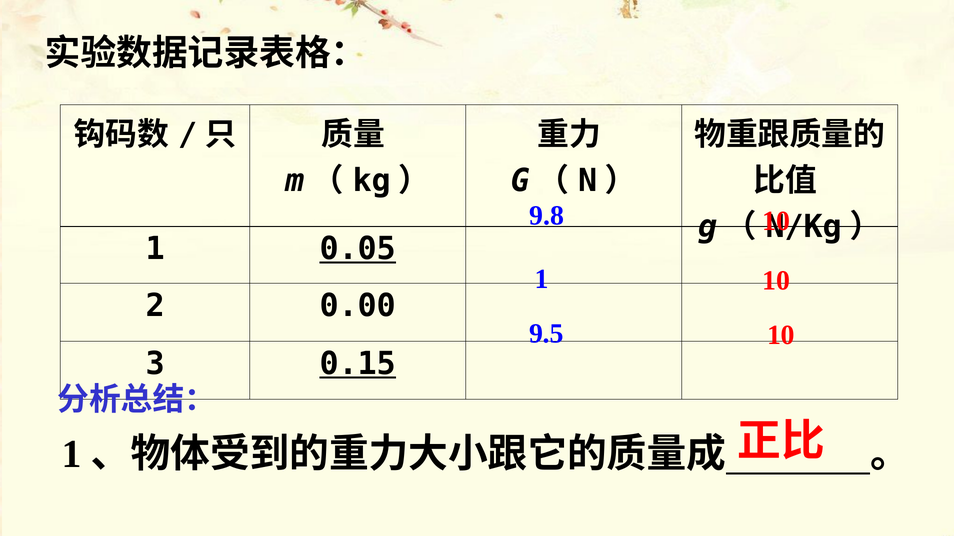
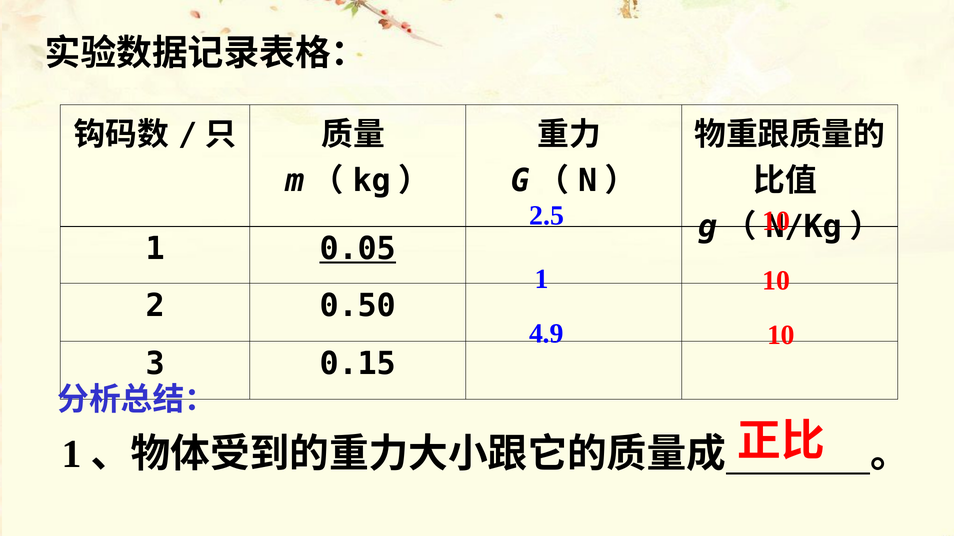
9.8: 9.8 -> 2.5 (547, 216)
0.00: 0.00 -> 0.50 (358, 306)
9.5: 9.5 -> 4.9 (546, 334)
0.15 underline: present -> none (358, 364)
